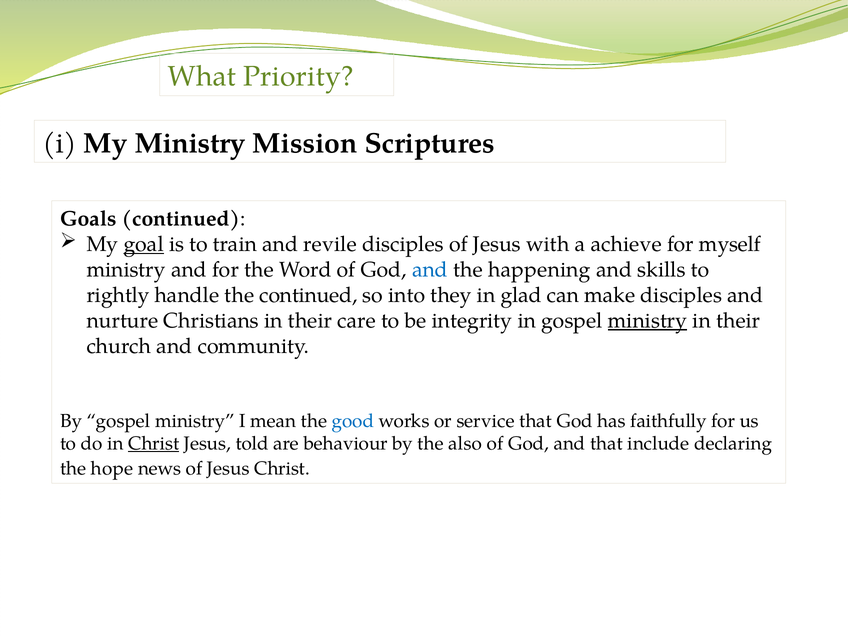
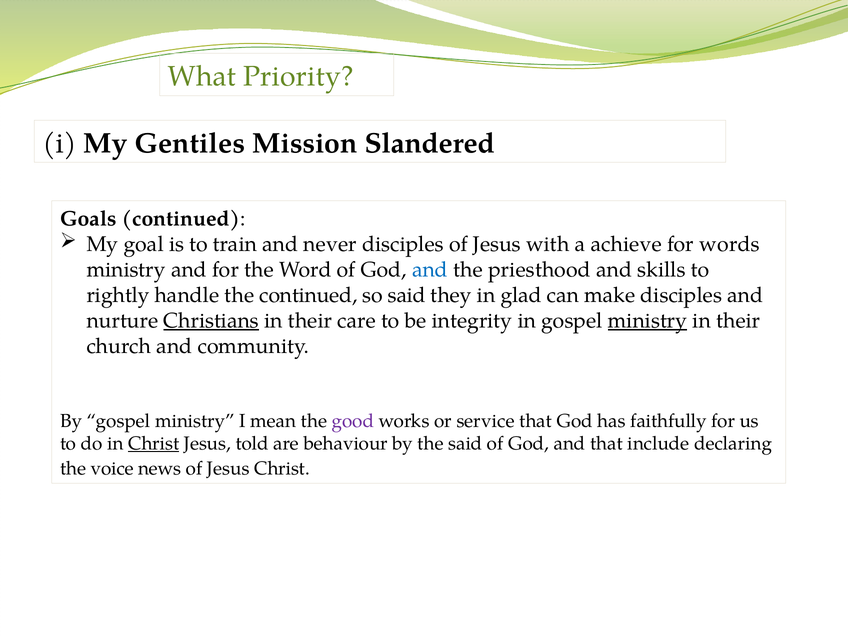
My Ministry: Ministry -> Gentiles (190, 143)
Scriptures: Scriptures -> Slandered (430, 143)
goal underline: present -> none (144, 244)
revile: revile -> never (330, 244)
myself: myself -> words (730, 244)
happening: happening -> priesthood (539, 270)
so into: into -> said (407, 295)
Christians underline: none -> present (211, 321)
good colour: blue -> purple (353, 421)
the also: also -> said (465, 443)
hope: hope -> voice (112, 468)
